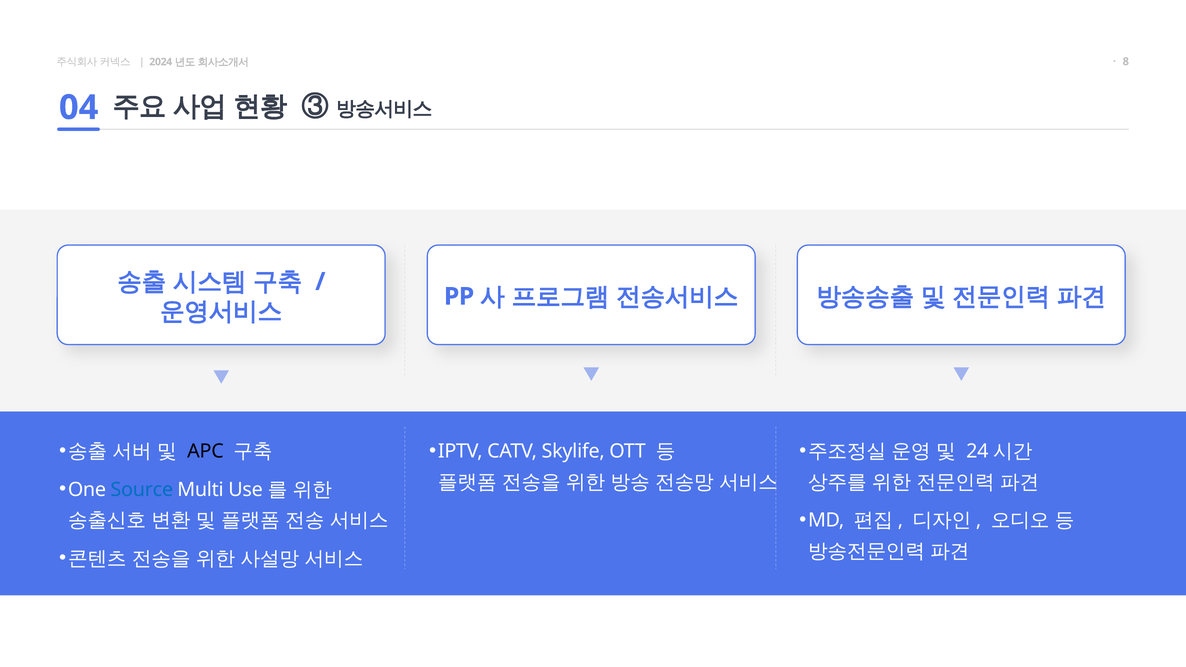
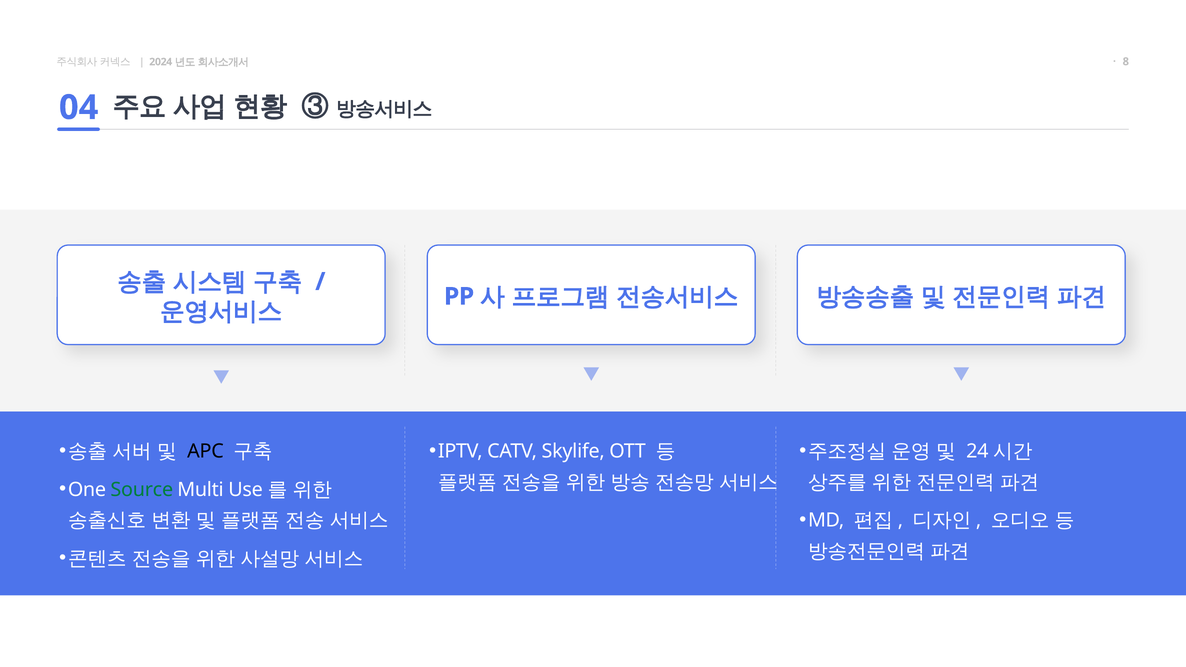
Source colour: blue -> green (142, 490)
